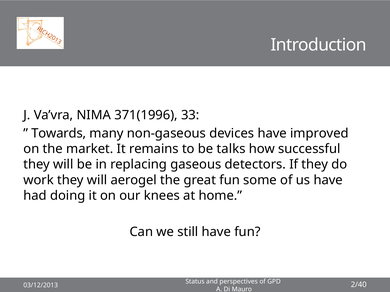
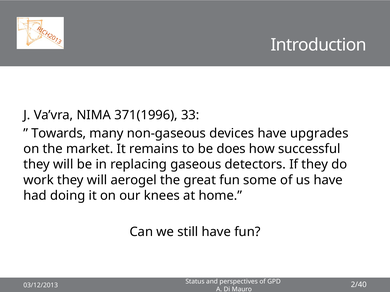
improved: improved -> upgrades (319, 133)
talks: talks -> does (231, 149)
